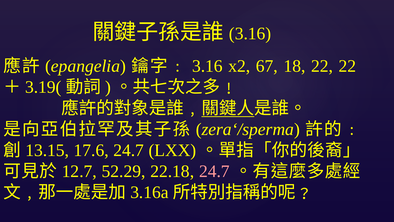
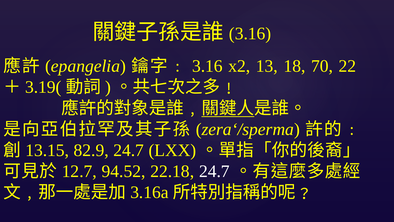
67: 67 -> 13 (267, 66)
18 22: 22 -> 70 (322, 66)
17.6: 17.6 -> 82.9 (91, 150)
52.29: 52.29 -> 94.52 (124, 171)
24.7 colour: pink -> white (214, 171)
